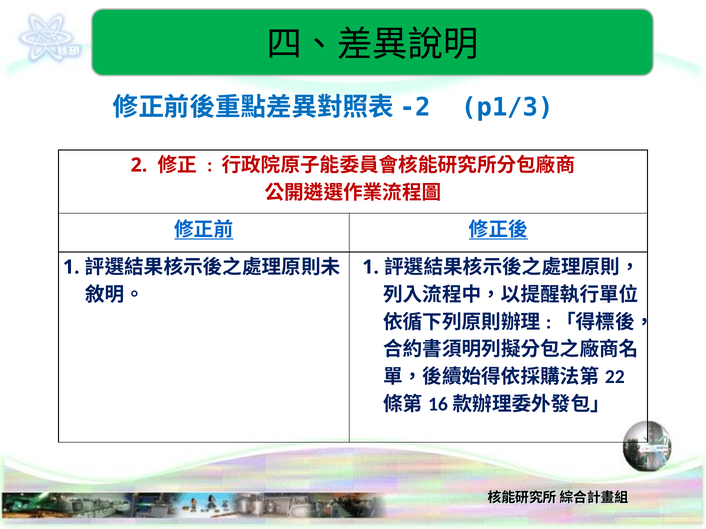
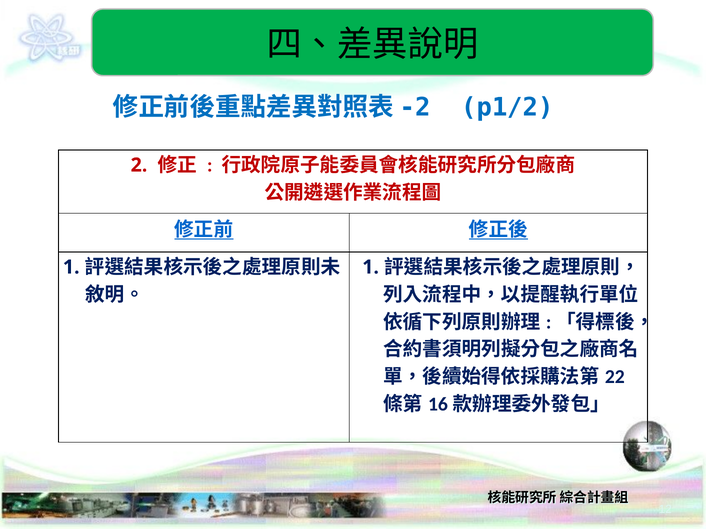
p1/3: p1/3 -> p1/2 (507, 108)
